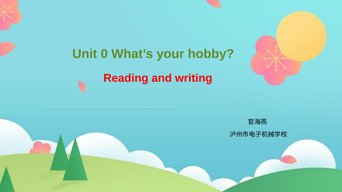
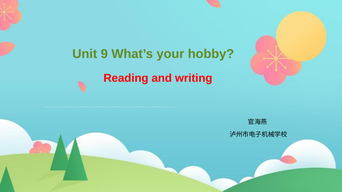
0: 0 -> 9 (104, 54)
